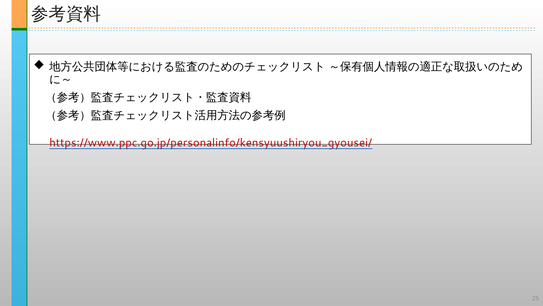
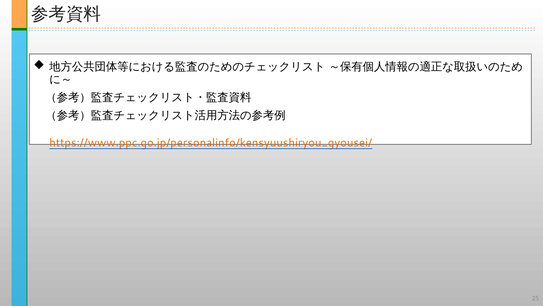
https://www.ppc.go.jp/personalinfo/kensyuushiryou_gyousei/ colour: red -> orange (211, 143)
